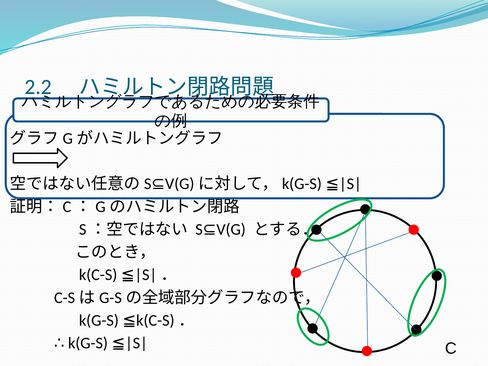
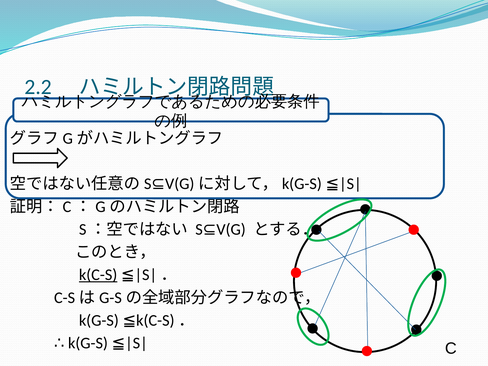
k(C-S underline: none -> present (98, 275)
